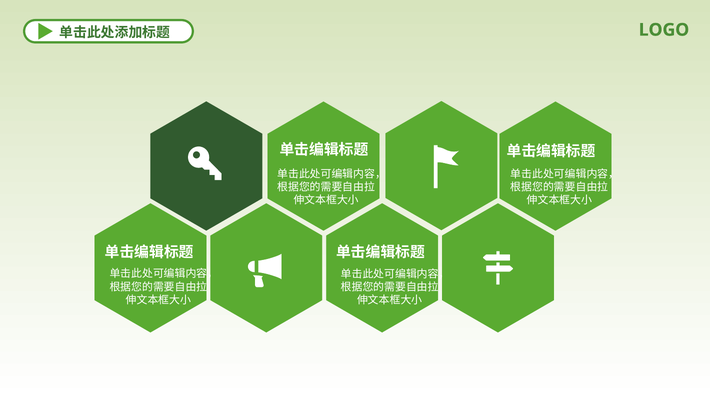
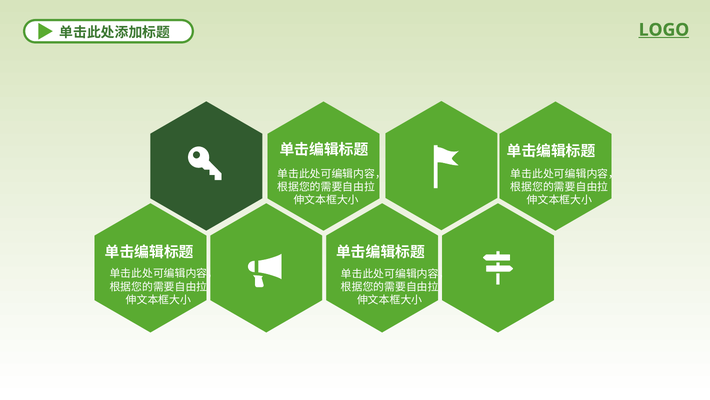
LOGO underline: none -> present (664, 30)
